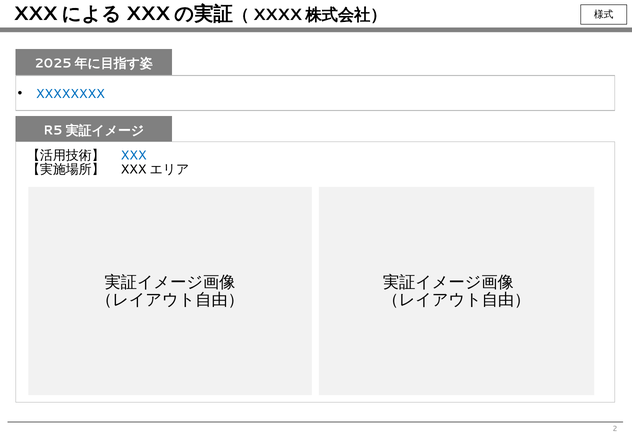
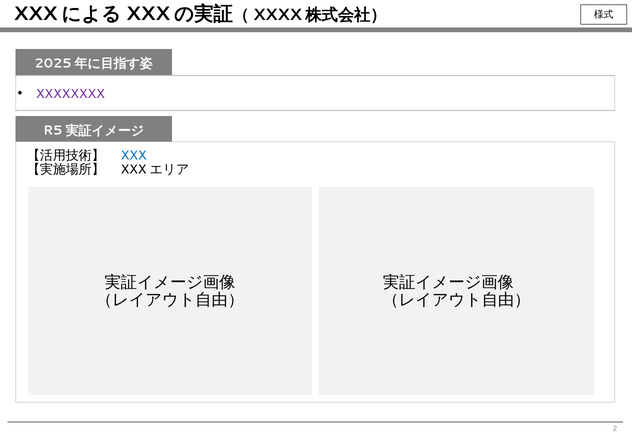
XXXXXXXX colour: blue -> purple (70, 94)
